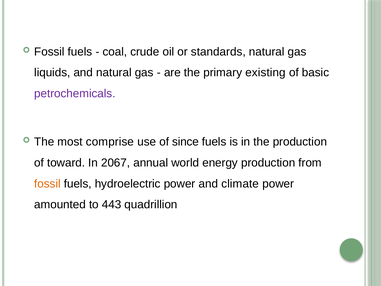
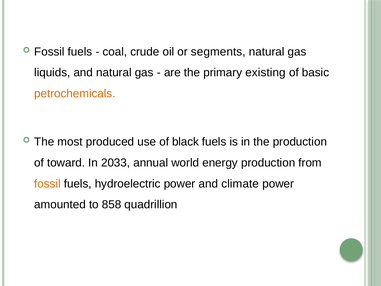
standards: standards -> segments (218, 52)
petrochemicals colour: purple -> orange (75, 93)
comprise: comprise -> produced (110, 142)
since: since -> black (185, 142)
2067: 2067 -> 2033 (116, 163)
443: 443 -> 858 (112, 204)
